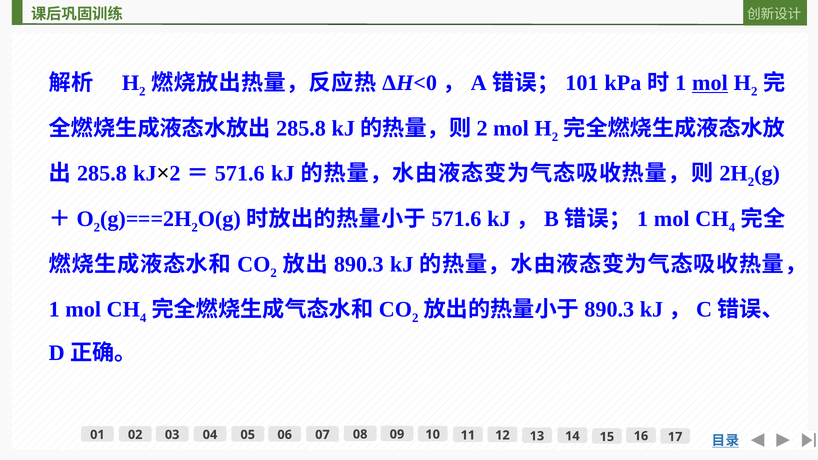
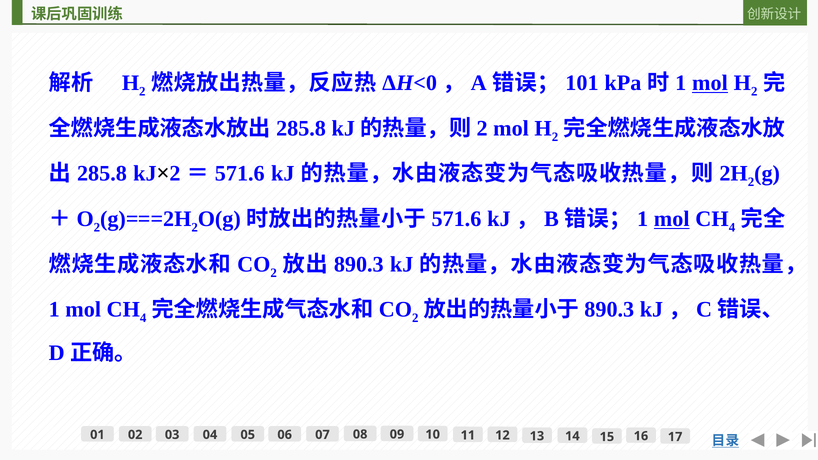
mol underline: none -> present (672, 219)
